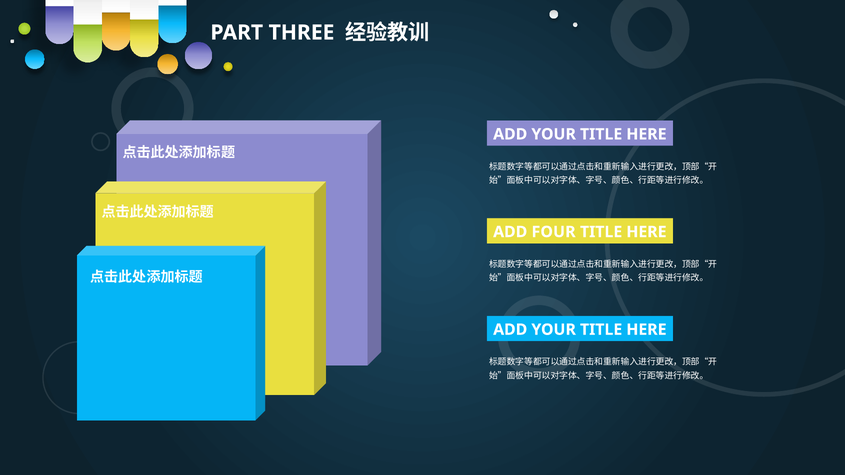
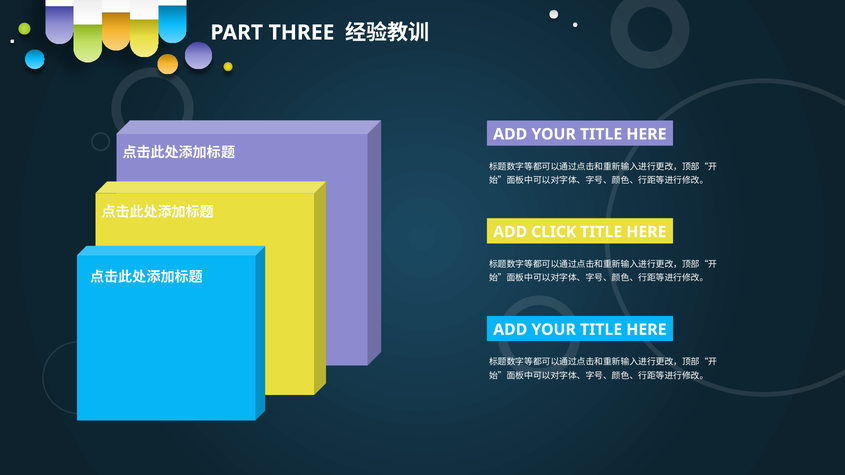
FOUR: FOUR -> CLICK (554, 232)
